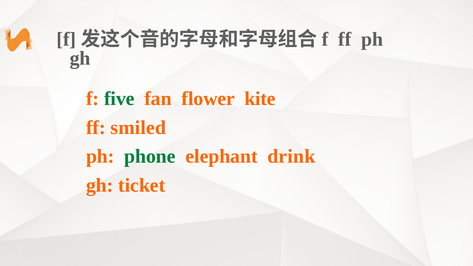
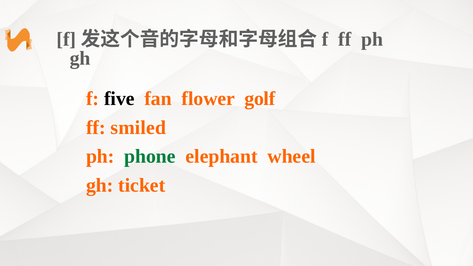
five colour: green -> black (119, 99)
kite: kite -> golf (260, 99)
drink: drink -> wheel (292, 156)
